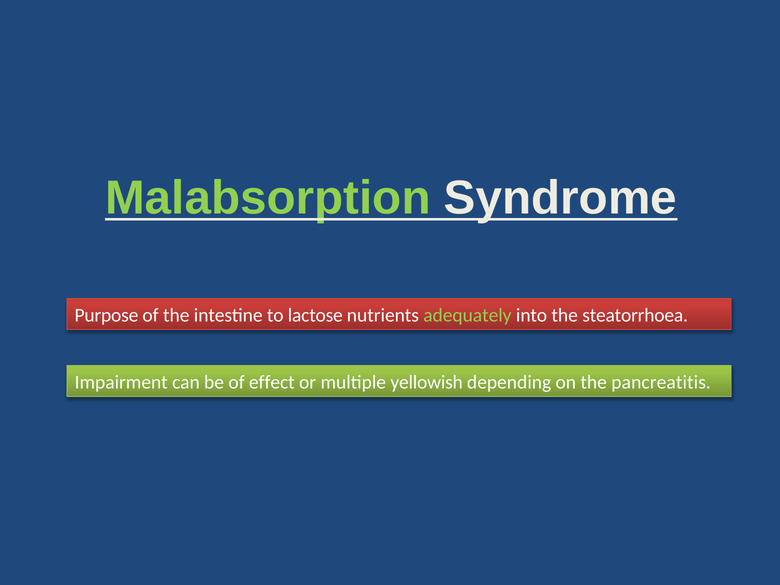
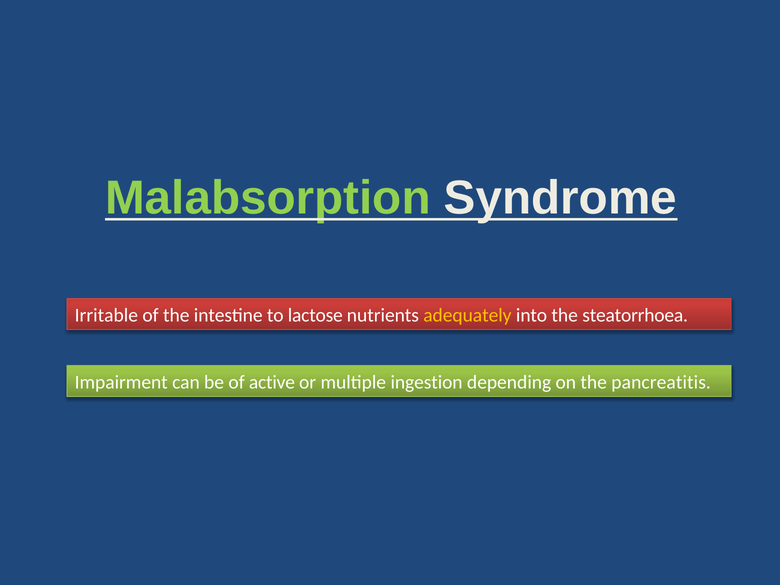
Purpose: Purpose -> Irritable (106, 315)
adequately colour: light green -> yellow (467, 315)
effect: effect -> active (272, 382)
yellowish: yellowish -> ingestion (427, 382)
